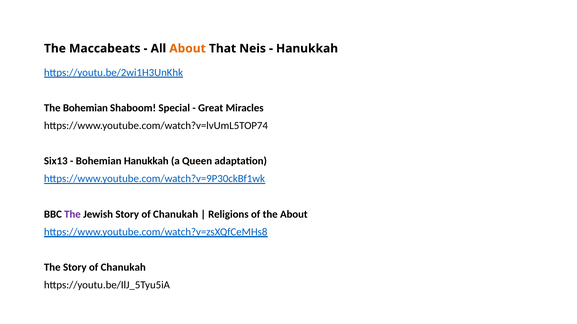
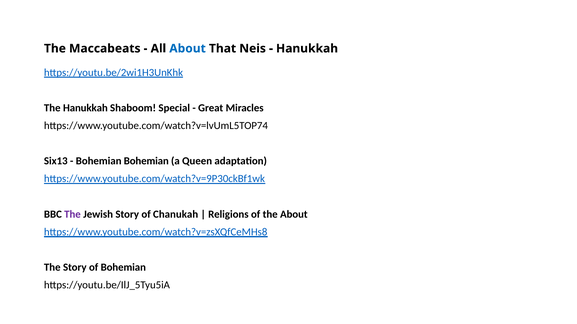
About colour: orange -> blue (188, 49)
The Bohemian: Bohemian -> Hanukkah (85, 108)
Bohemian Hanukkah: Hanukkah -> Bohemian (146, 161)
The Story of Chanukah: Chanukah -> Bohemian (123, 268)
